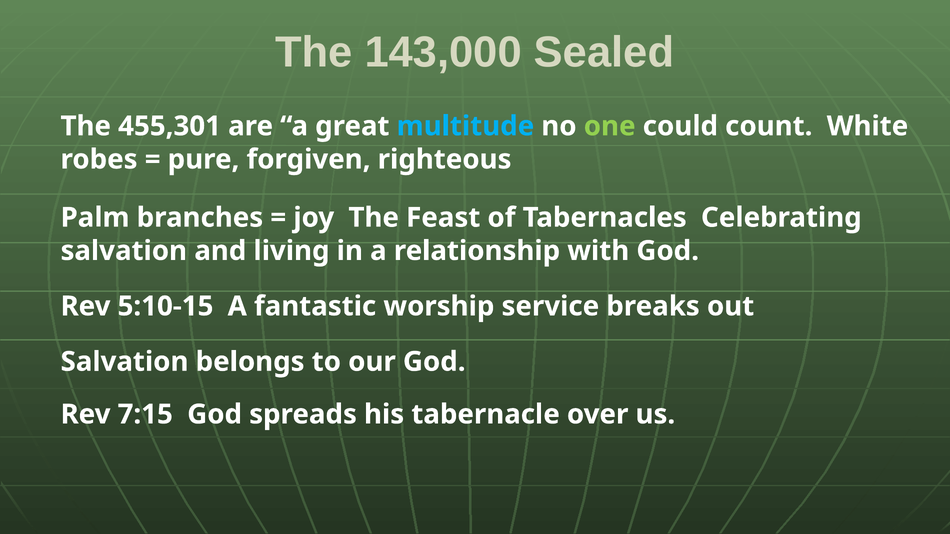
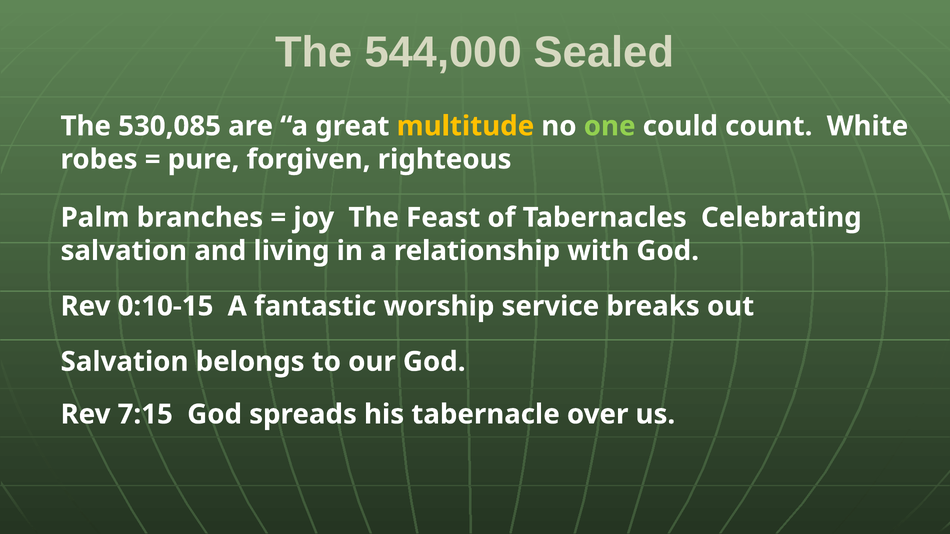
143,000: 143,000 -> 544,000 (443, 52)
455,301: 455,301 -> 530,085 (170, 126)
multitude colour: light blue -> yellow (465, 126)
5:10-15: 5:10-15 -> 0:10-15 (165, 306)
